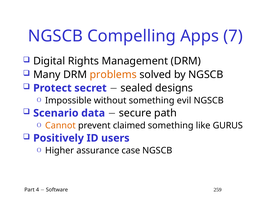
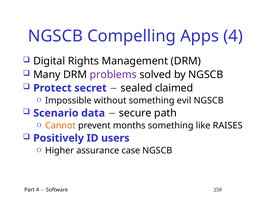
Apps 7: 7 -> 4 (233, 36)
problems colour: orange -> purple (113, 75)
designs: designs -> claimed (174, 88)
claimed: claimed -> months (129, 126)
GURUS: GURUS -> RAISES (228, 126)
